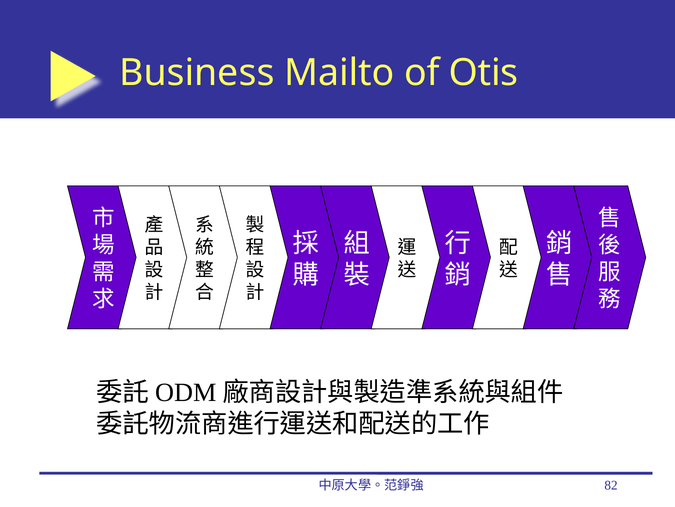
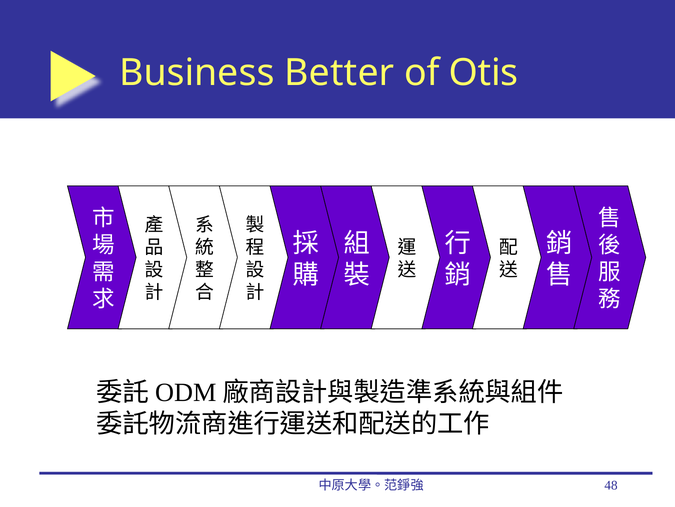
Mailto: Mailto -> Better (339, 73)
82: 82 -> 48 (611, 485)
